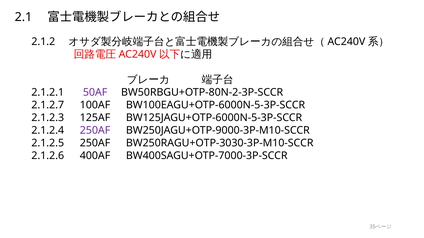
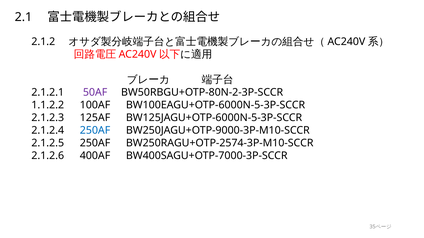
2.1.2.7: 2.1.2.7 -> 1.1.2.2 (48, 105)
250AF colour: purple -> blue (95, 131)
BW250RAGU+OTP-3030-3P-M10-SCCR: BW250RAGU+OTP-3030-3P-M10-SCCR -> BW250RAGU+OTP-2574-3P-M10-SCCR (220, 143)
